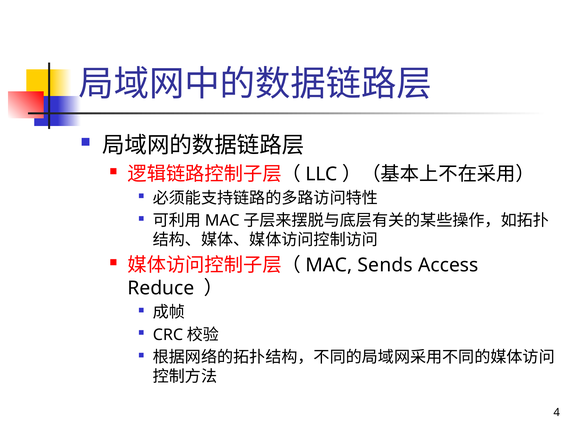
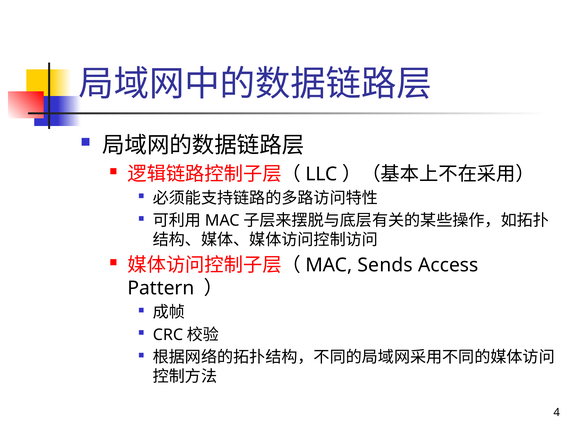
Reduce: Reduce -> Pattern (161, 289)
